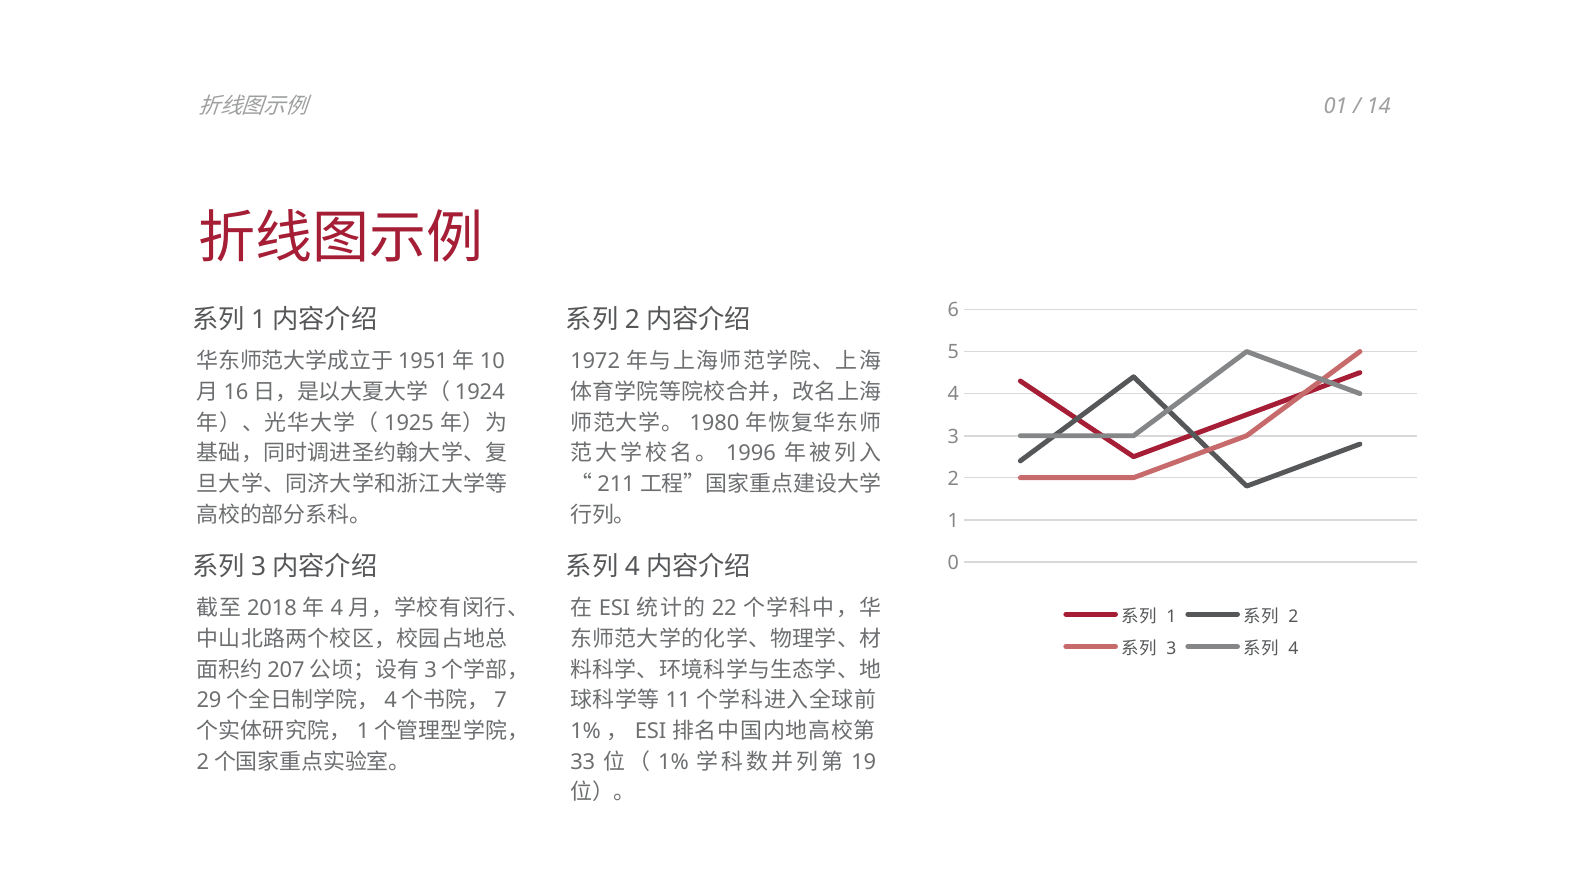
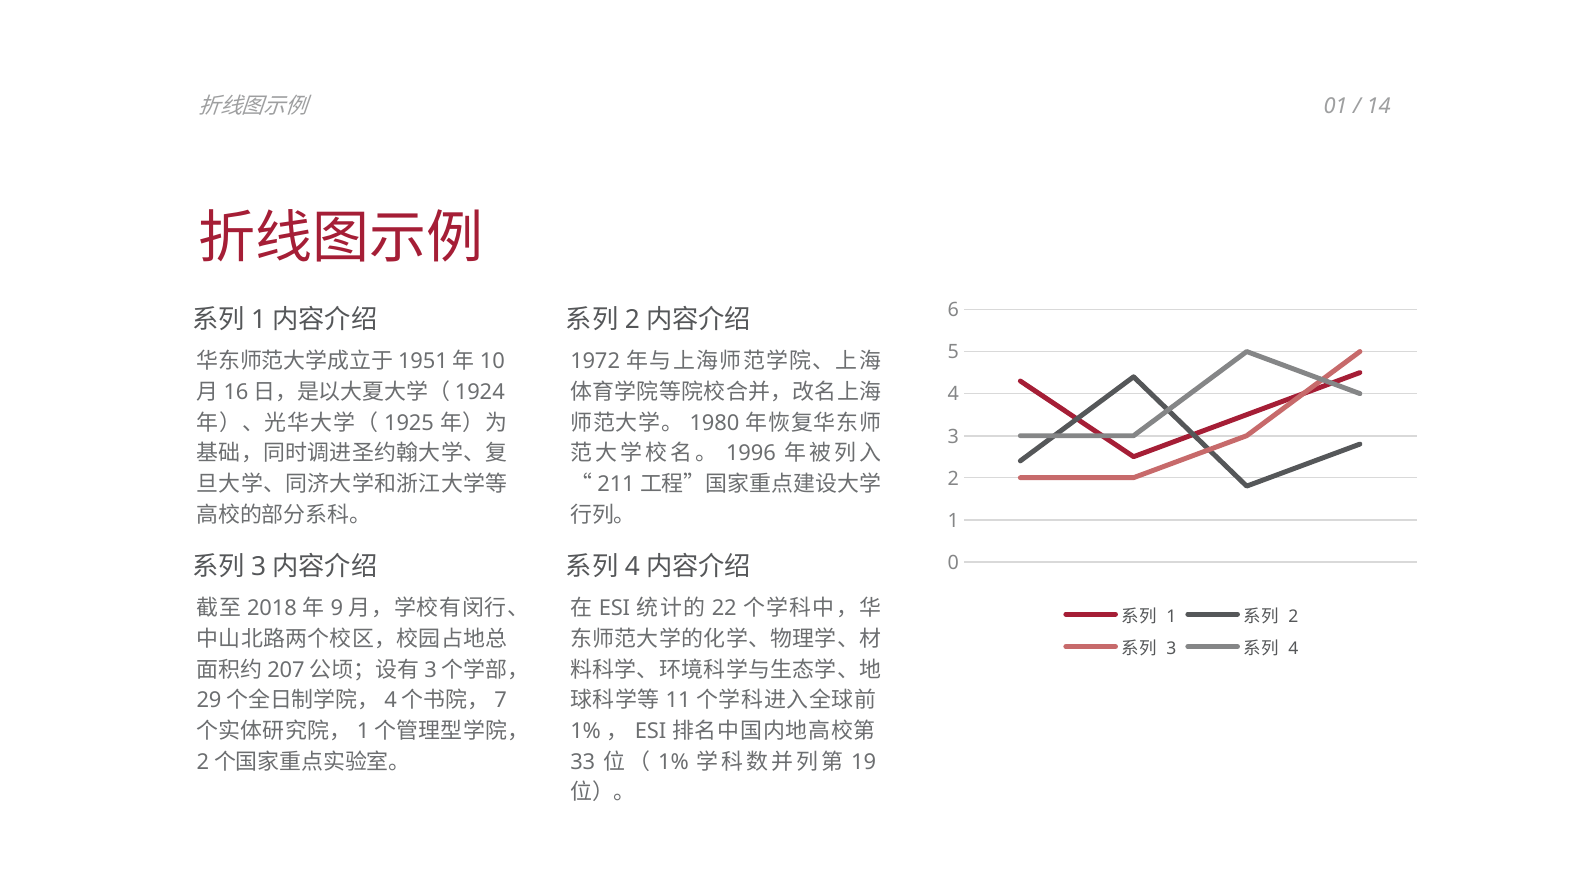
4: 4 -> 9 (337, 609)
